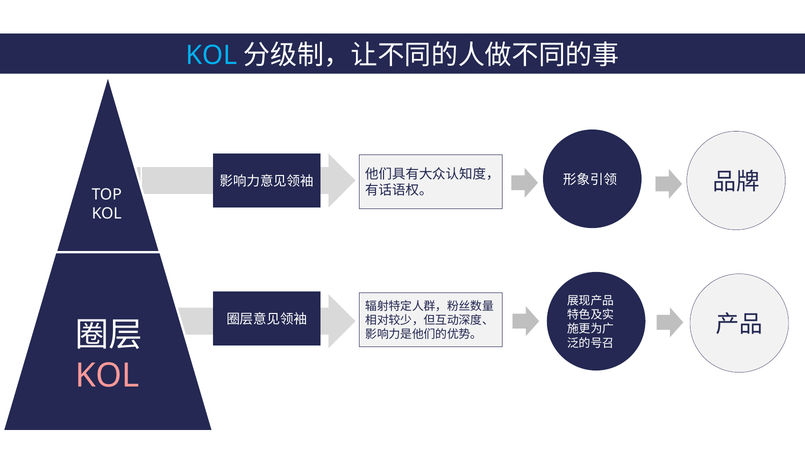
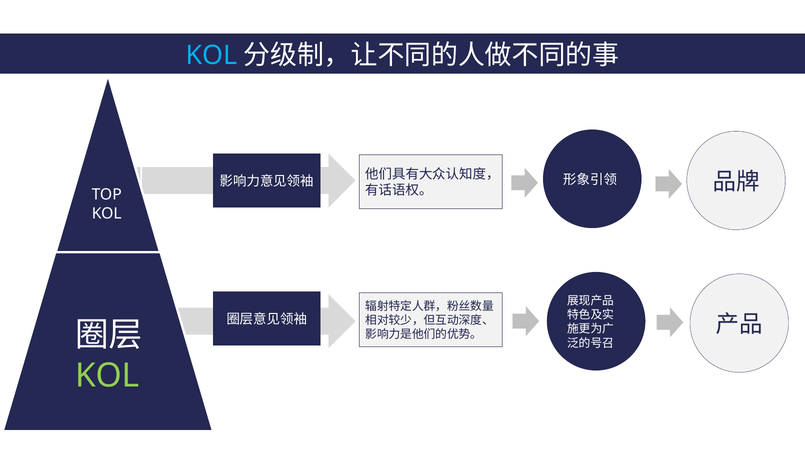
KOL colour: pink -> light green (107, 375)
